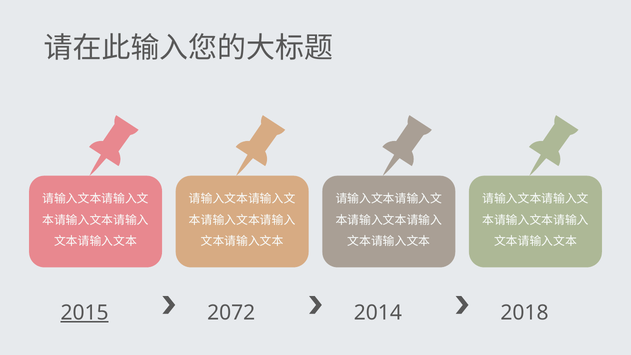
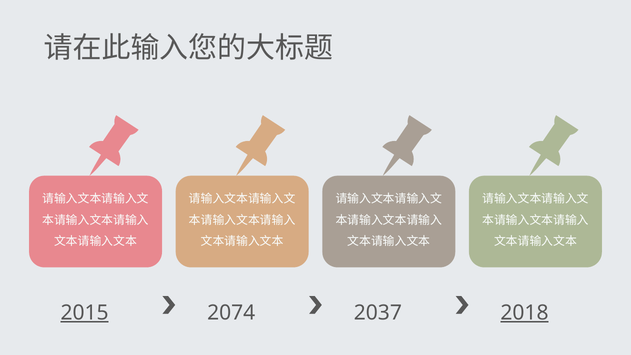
2072: 2072 -> 2074 (231, 313)
2014: 2014 -> 2037 (378, 313)
2018 underline: none -> present (524, 313)
